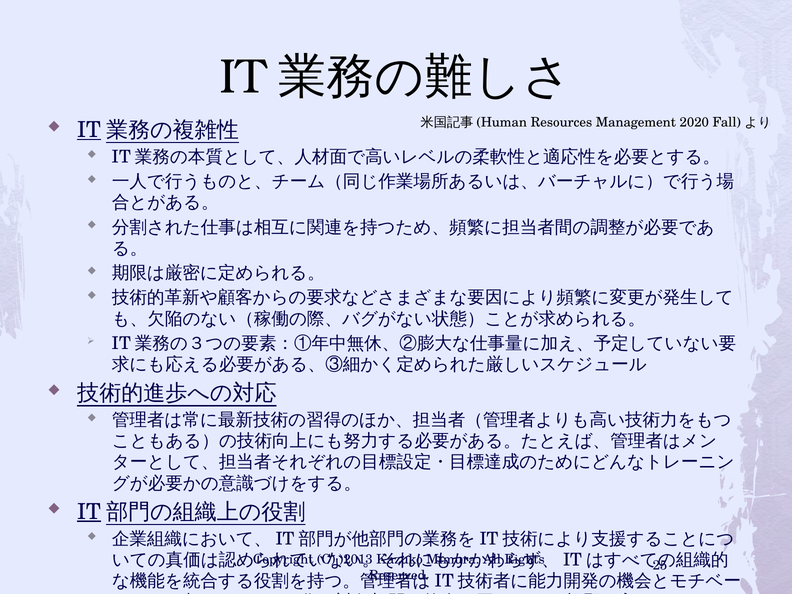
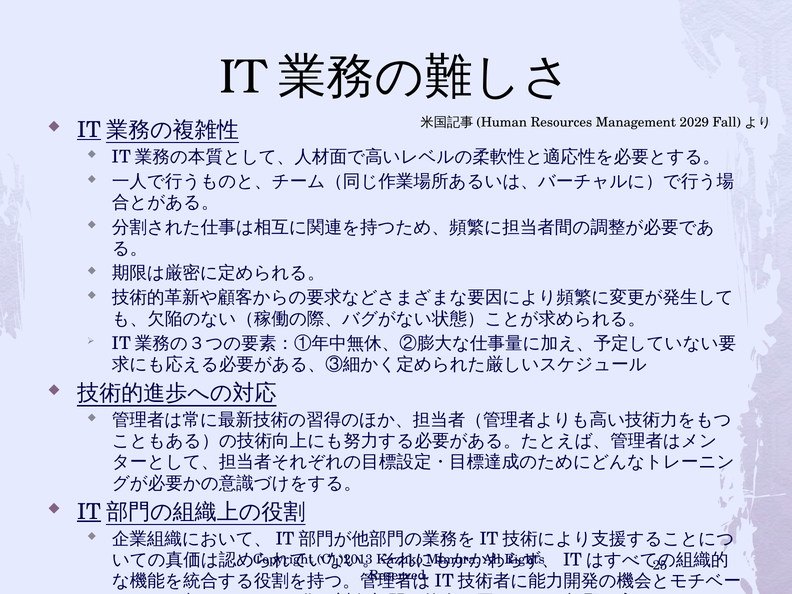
2020: 2020 -> 2029 (694, 123)
